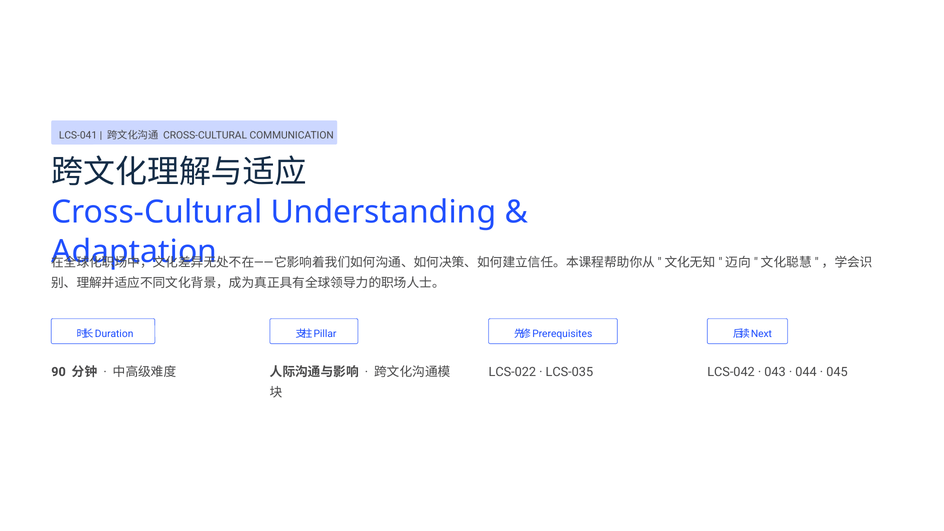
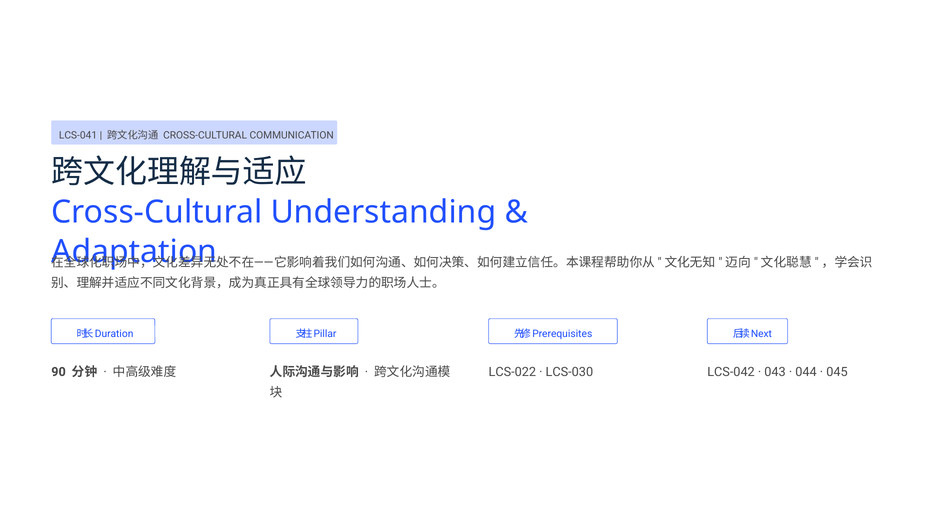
LCS-035: LCS-035 -> LCS-030 (569, 372)
